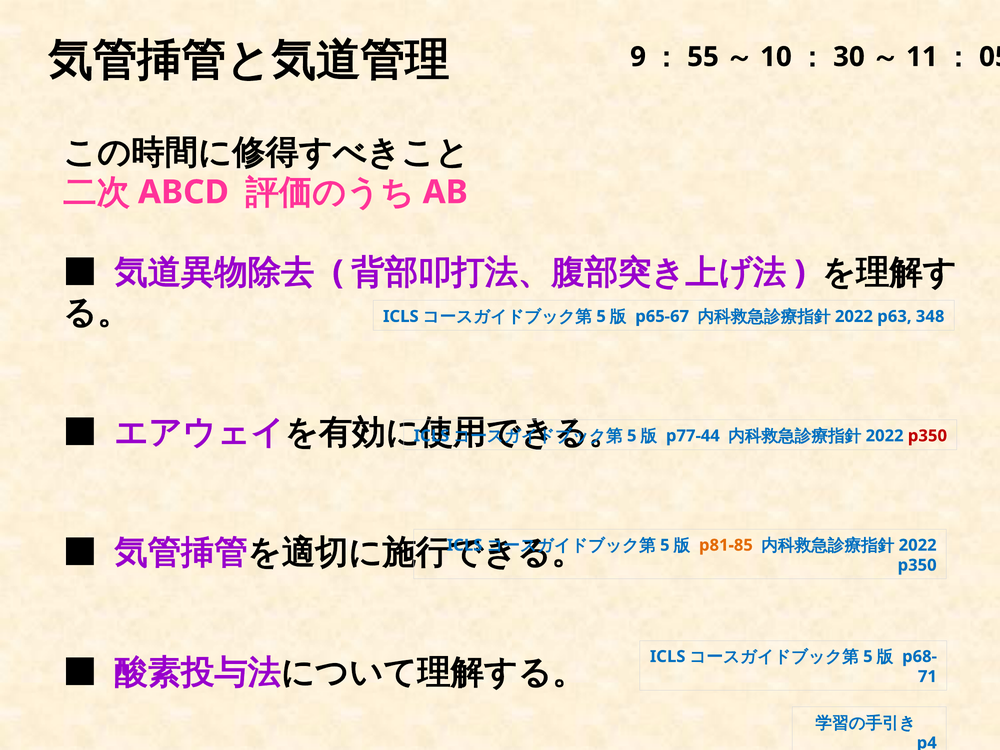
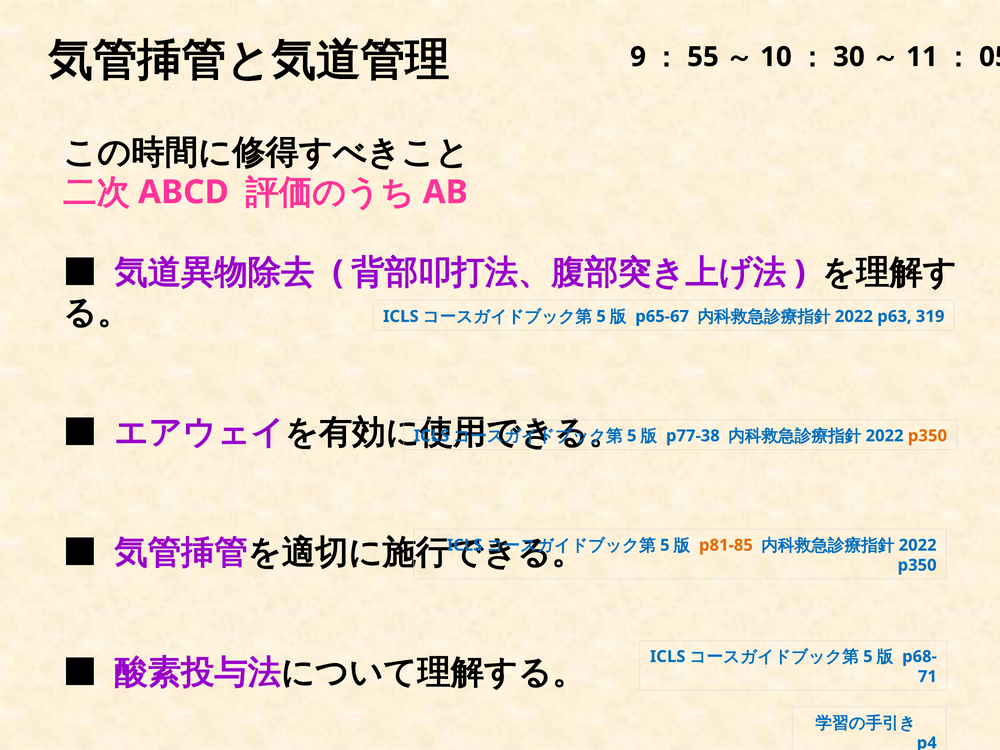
348: 348 -> 319 (930, 316)
p77-44: p77-44 -> p77-38 (693, 436)
p350 colour: red -> orange (927, 436)
